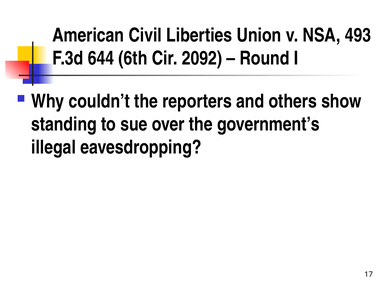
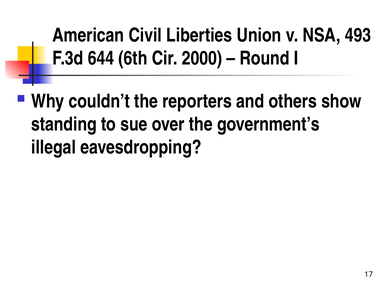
2092: 2092 -> 2000 (202, 58)
